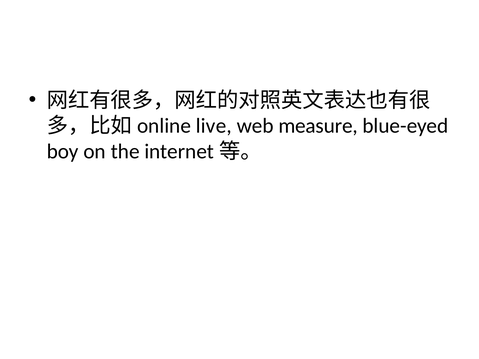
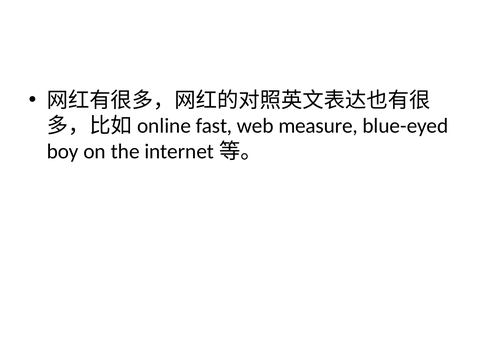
live: live -> fast (214, 126)
